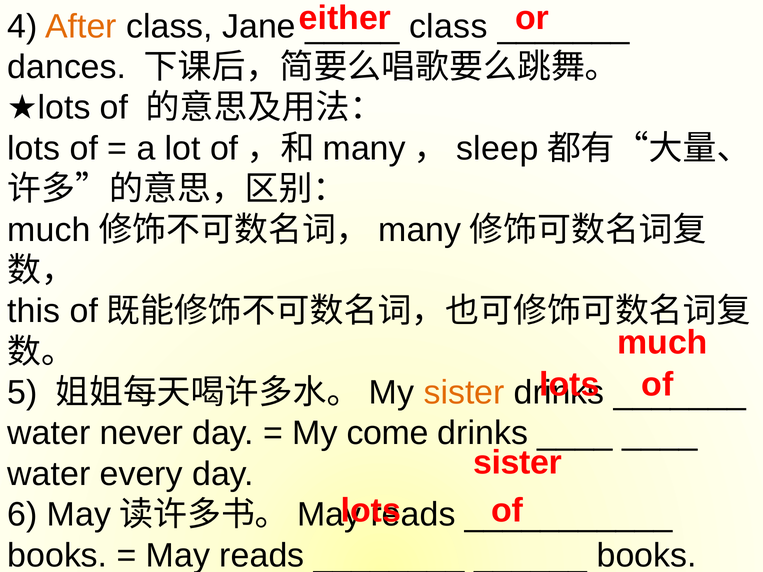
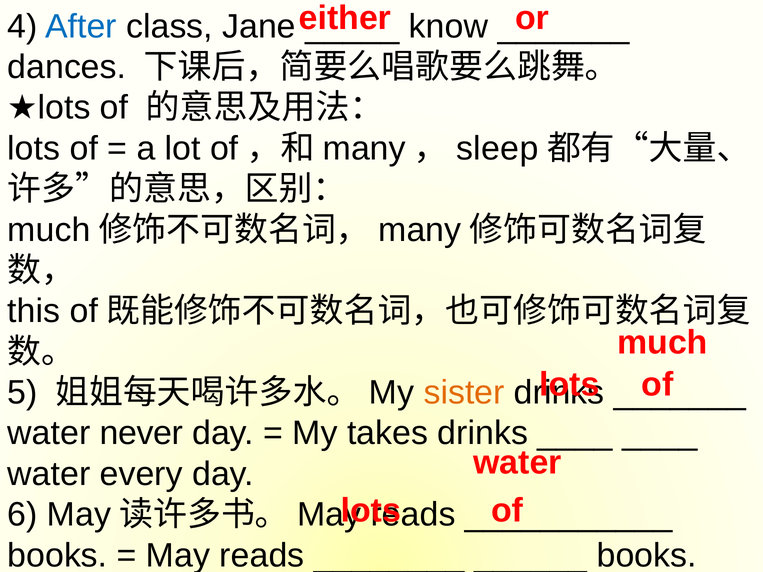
After colour: orange -> blue (81, 26)
class: class -> know (449, 26)
come: come -> takes (388, 433)
sister: sister -> water (517, 463)
